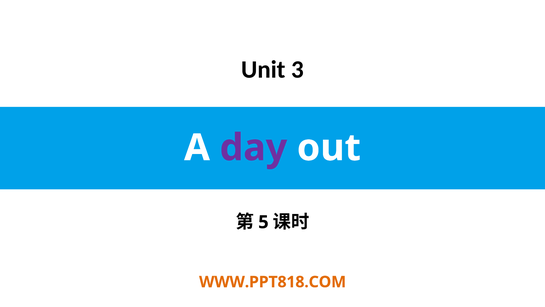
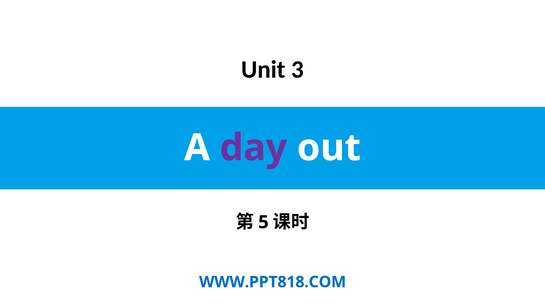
WWW.PPT818.COM colour: orange -> blue (273, 282)
